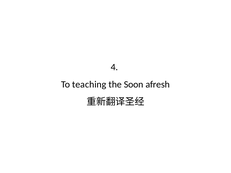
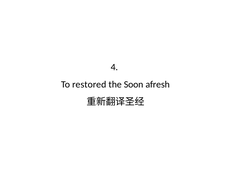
teaching: teaching -> restored (89, 85)
